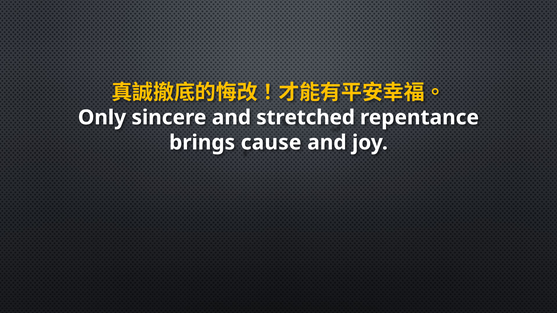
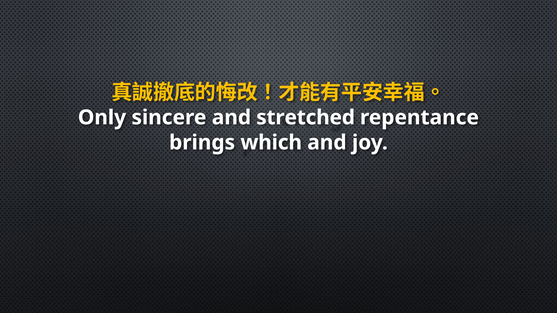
cause: cause -> which (271, 143)
